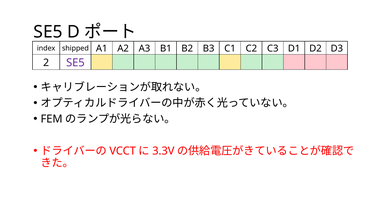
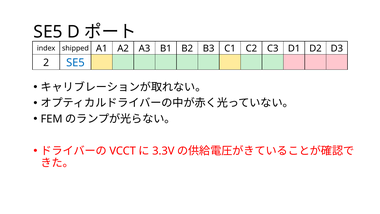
SE5 colour: purple -> blue (75, 63)
